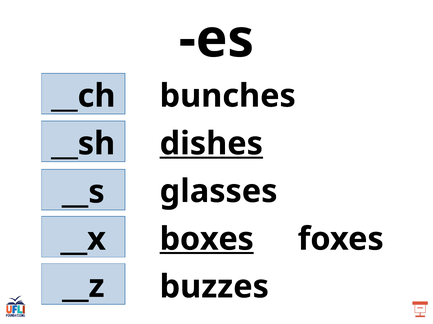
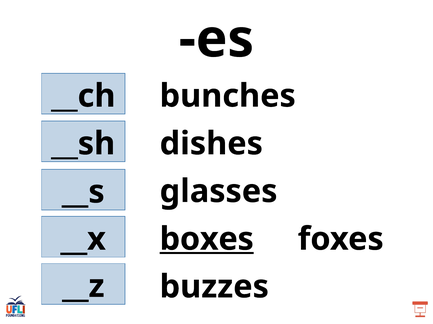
dishes underline: present -> none (211, 144)
